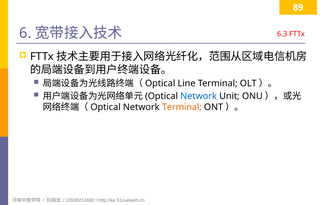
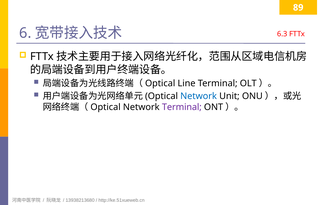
Terminal colour: orange -> purple (182, 107)
